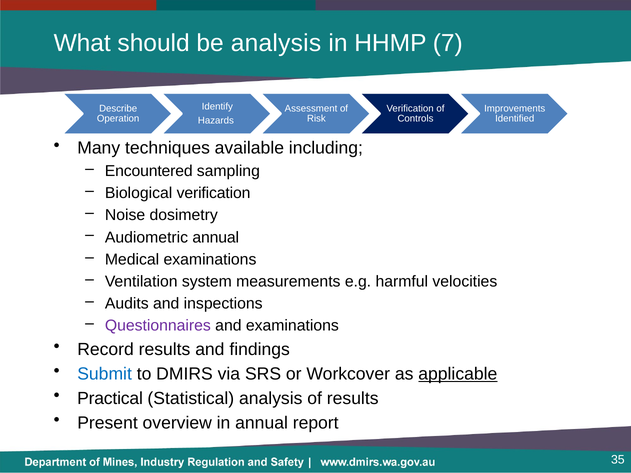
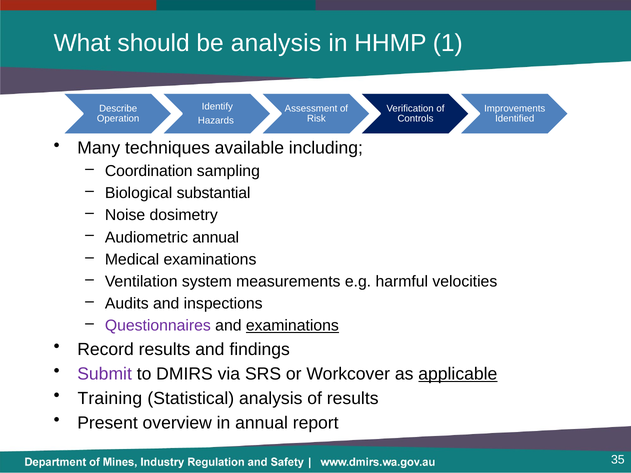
7: 7 -> 1 (448, 43)
Encountered: Encountered -> Coordination (149, 171)
Biological verification: verification -> substantial (214, 193)
examinations underline: none -> present (292, 326)
Submit colour: blue -> purple (105, 374)
Practical: Practical -> Training (110, 398)
